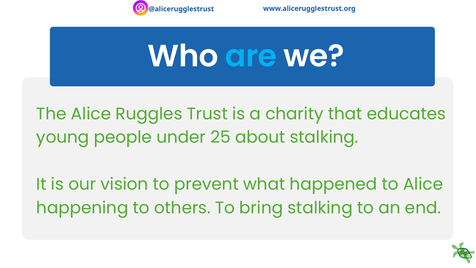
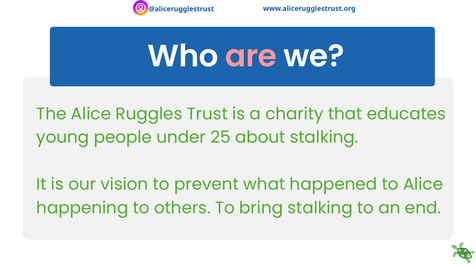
are colour: light blue -> pink (251, 56)
